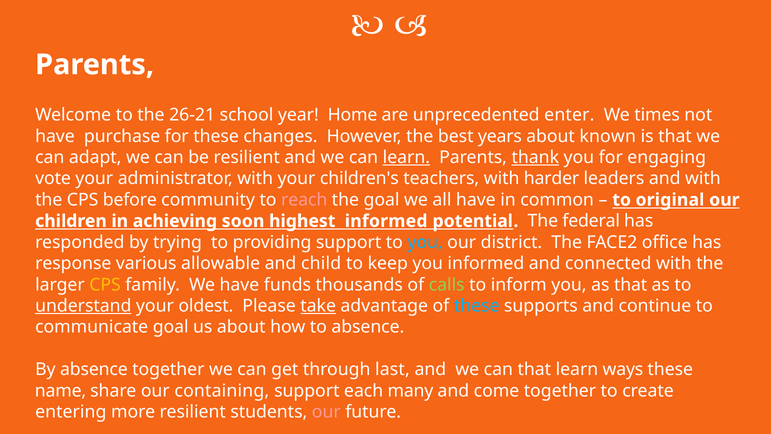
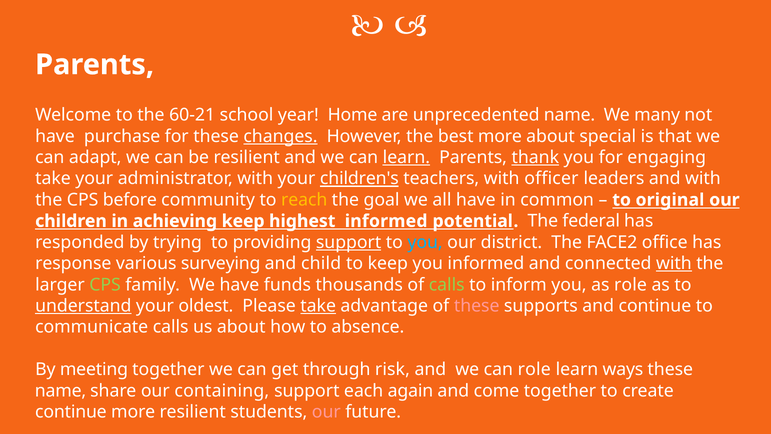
26-21: 26-21 -> 60-21 (192, 115)
unprecedented enter: enter -> name (569, 115)
times: times -> many (657, 115)
changes underline: none -> present (280, 136)
best years: years -> more (500, 136)
known: known -> special (608, 136)
vote: vote -> take (53, 179)
children's underline: none -> present (359, 179)
harder: harder -> officer (551, 179)
reach colour: pink -> yellow (304, 200)
achieving soon: soon -> keep (243, 221)
support underline: none -> present (349, 242)
allowable: allowable -> surveying (221, 263)
with underline: none -> present (674, 263)
CPS colour: yellow -> light green (105, 284)
as that: that -> role (630, 284)
these colour: light blue -> pink (477, 306)
communicate goal: goal -> calls (171, 327)
By absence: absence -> meeting (94, 369)
last: last -> risk (392, 369)
can that: that -> role (534, 369)
many: many -> again (410, 390)
entering: entering -> continue (71, 412)
